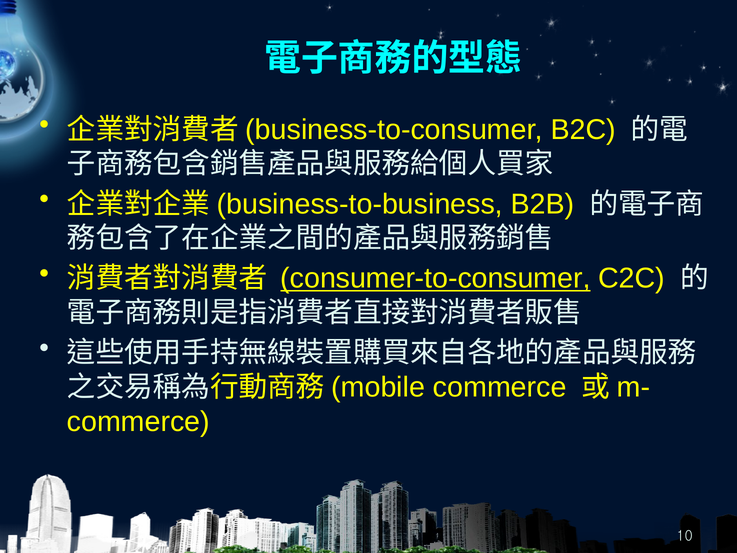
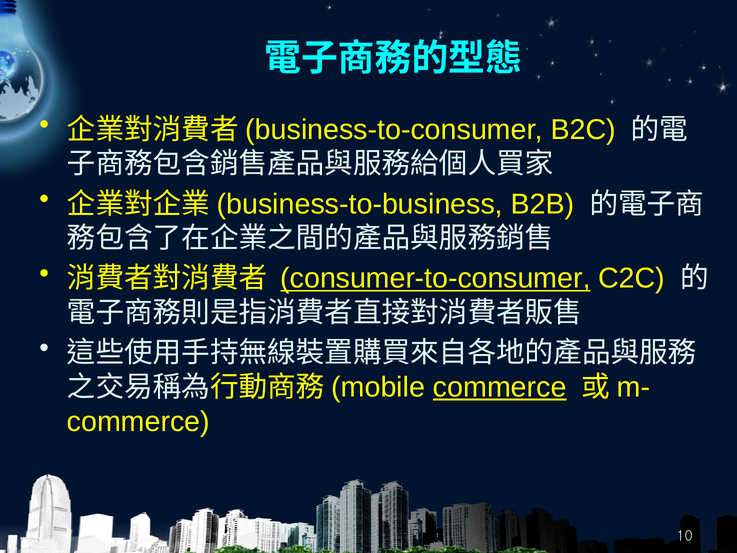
commerce underline: none -> present (500, 387)
